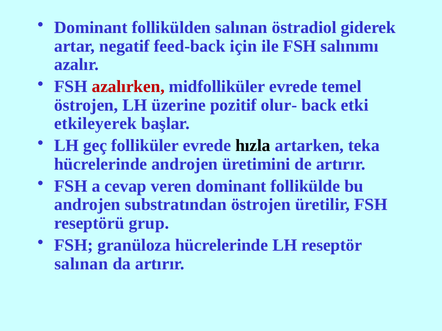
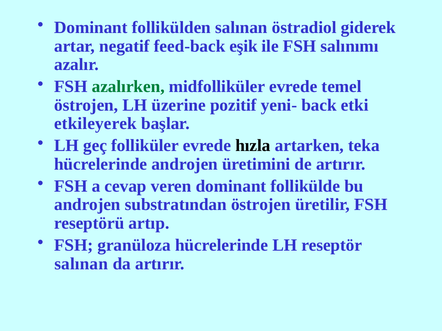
için: için -> eşik (244, 46)
azalırken colour: red -> green (128, 87)
olur-: olur- -> yeni- (279, 105)
grup: grup -> artıp (149, 224)
